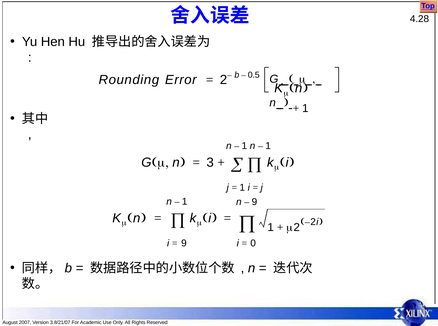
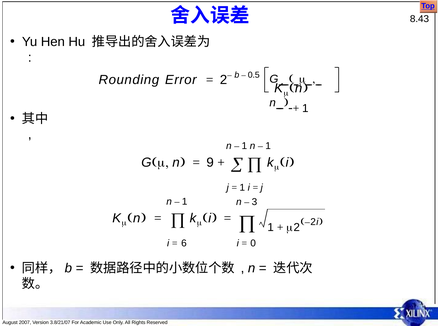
4.28: 4.28 -> 8.43 (419, 19)
3: 3 -> 9 (210, 163)
9: 9 -> 3 (254, 202)
9: 9 -> 6 (184, 243)
